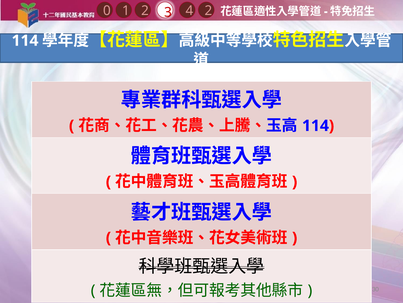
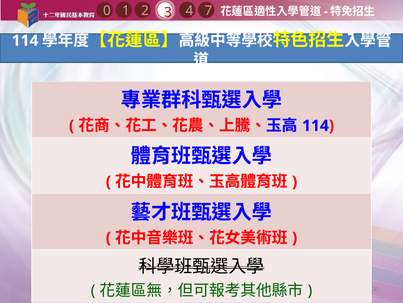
4 2: 2 -> 7 (208, 11)
